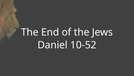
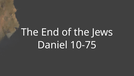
10-52: 10-52 -> 10-75 (83, 45)
